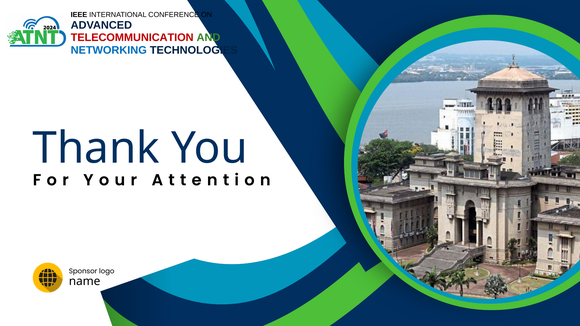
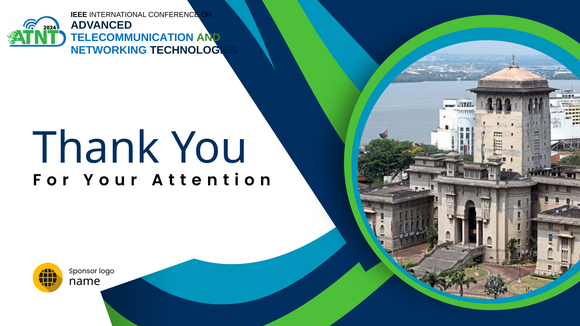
TELECOMMUNICATION colour: red -> blue (132, 38)
